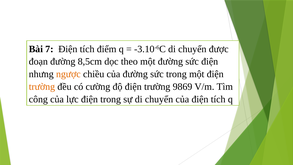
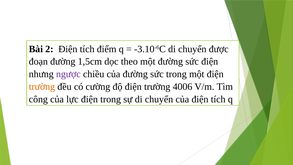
7: 7 -> 2 (49, 49)
8,5cm: 8,5cm -> 1,5cm (90, 61)
ngược colour: orange -> purple (68, 74)
9869: 9869 -> 4006 (182, 87)
